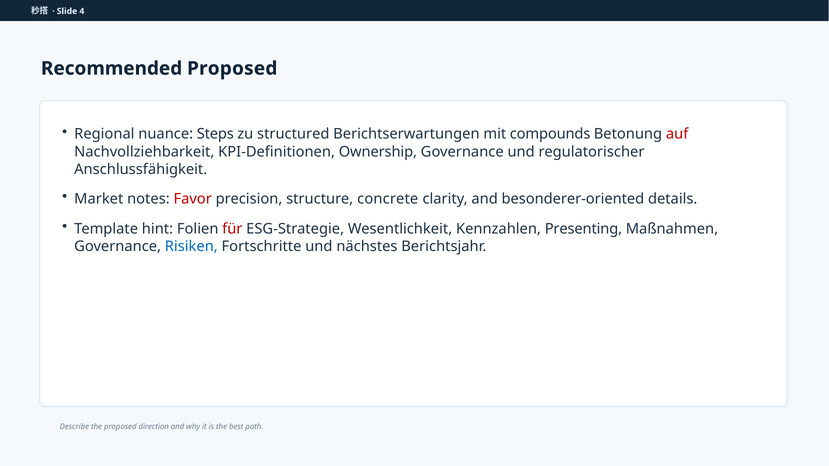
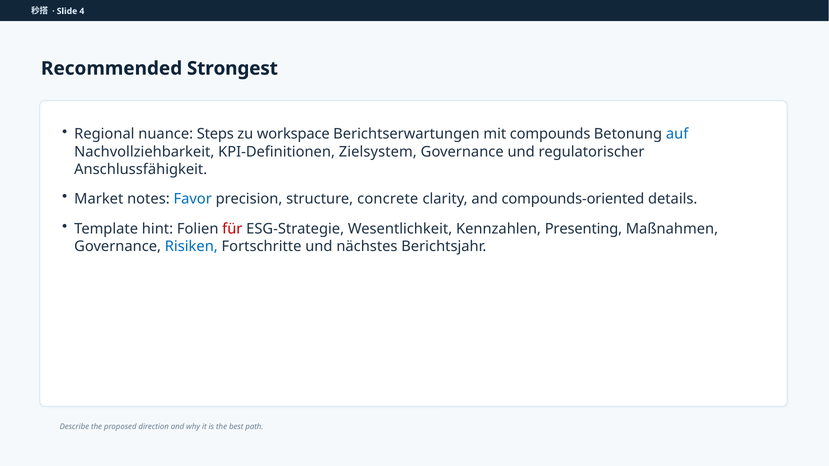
Recommended Proposed: Proposed -> Strongest (232, 68)
structured: structured -> workspace (293, 134)
auf colour: red -> blue (677, 134)
Ownership: Ownership -> Zielsystem (378, 152)
Favor colour: red -> blue (193, 199)
besonderer-oriented: besonderer-oriented -> compounds-oriented (573, 199)
